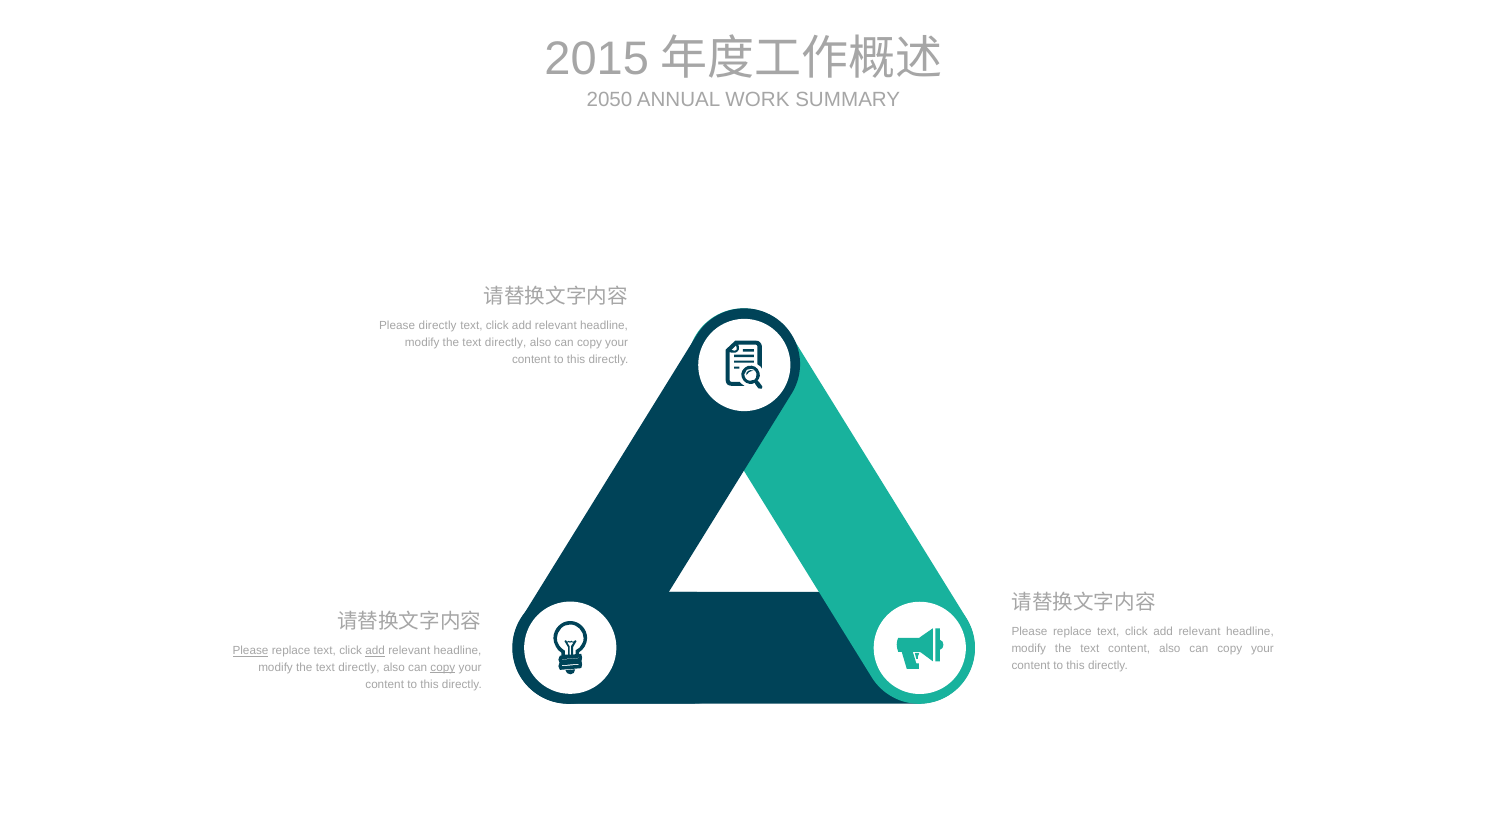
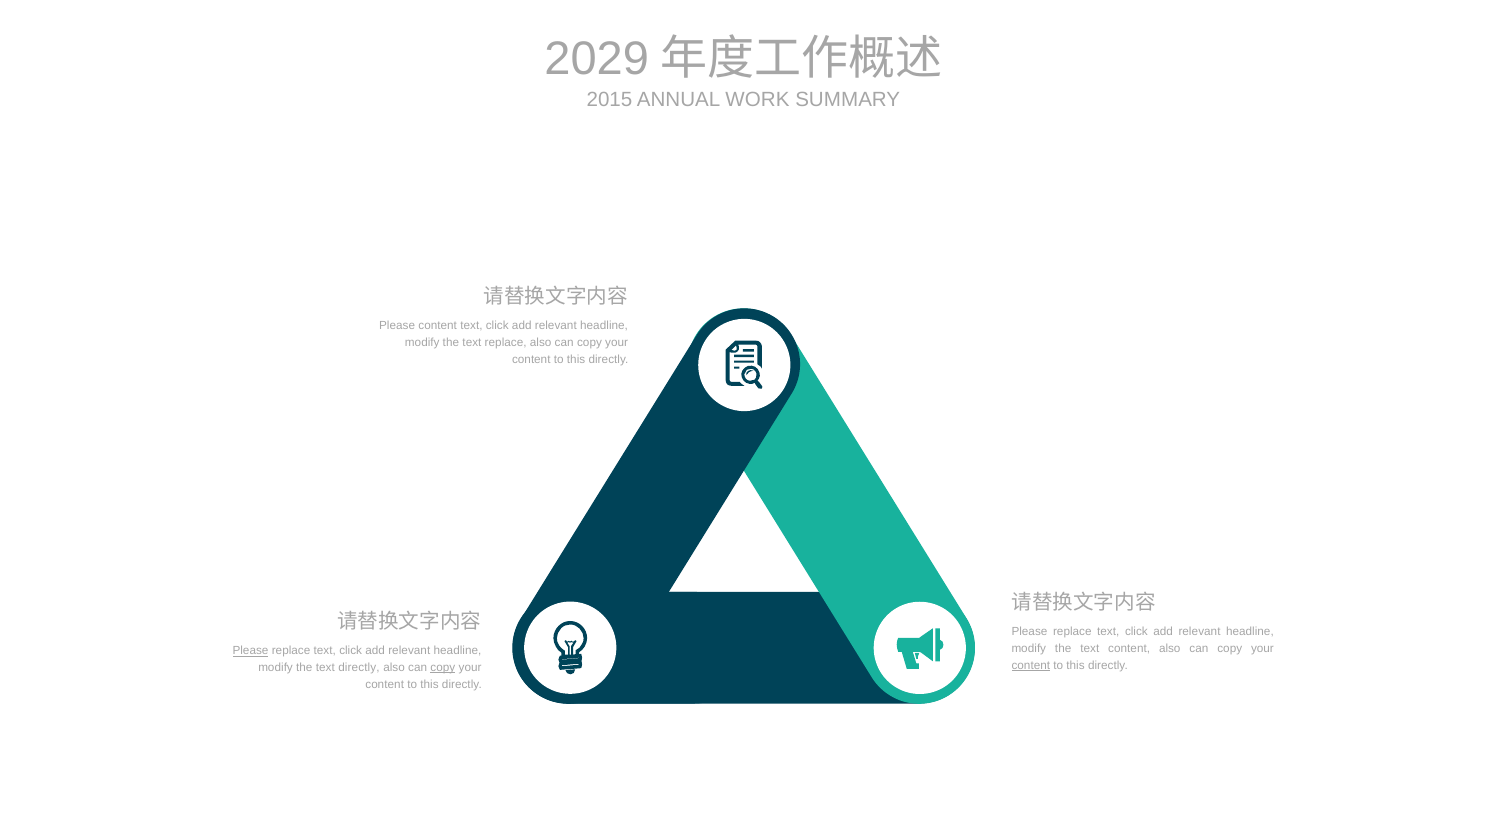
2015: 2015 -> 2029 (597, 59)
2050: 2050 -> 2015 (609, 100)
Please directly: directly -> content (438, 325)
directly: directly -> replace (506, 342)
add underline: present -> none (375, 650)
content underline: none -> present (1031, 665)
